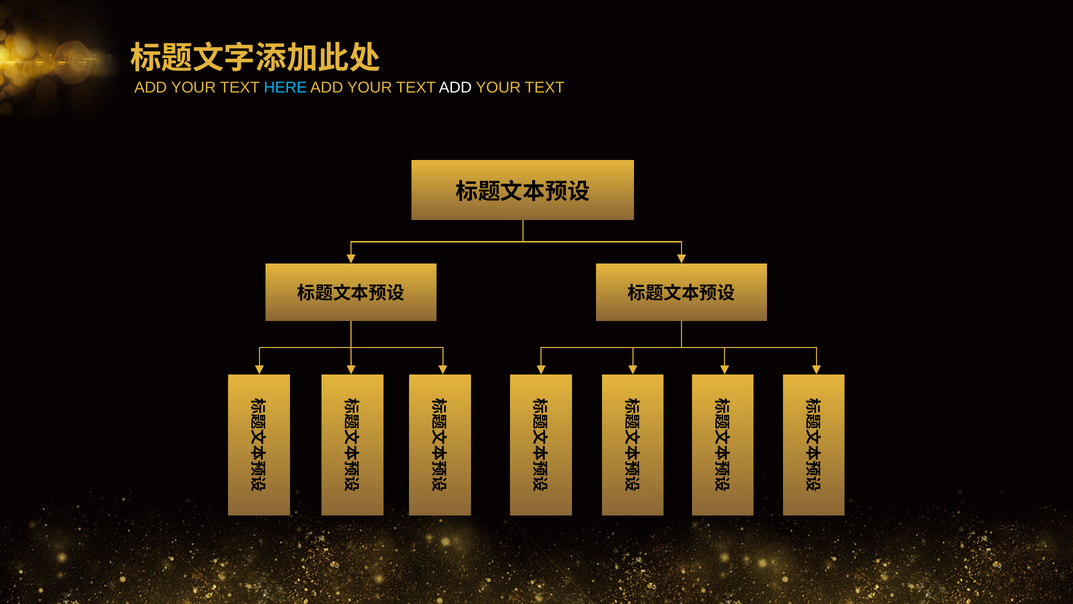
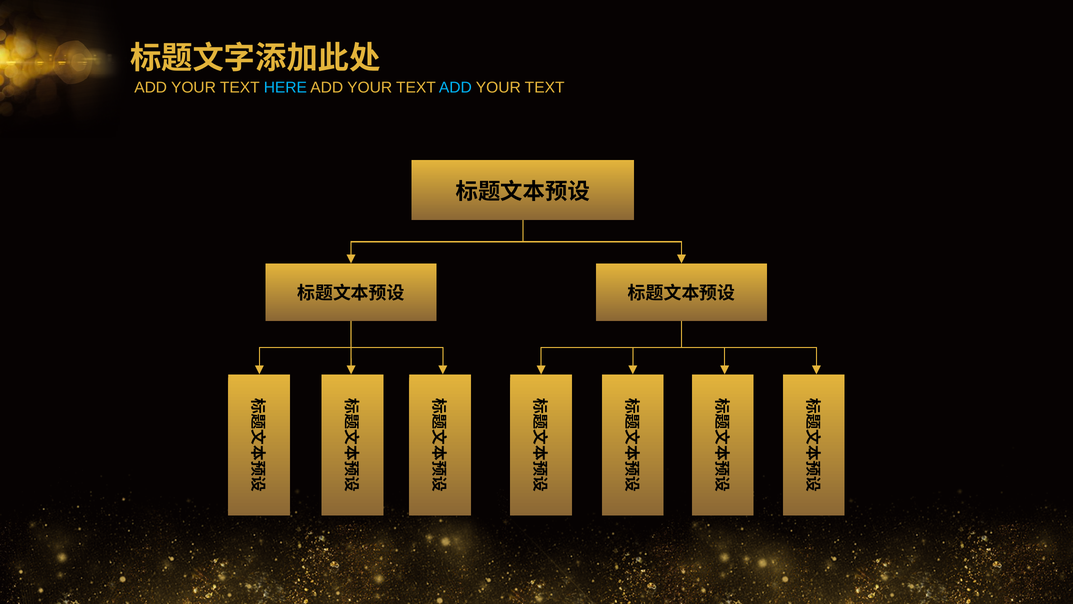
ADD colour: white -> light blue (455, 88)
